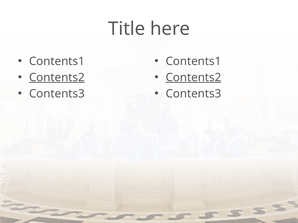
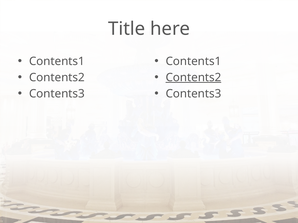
Contents2 underline: present -> none (57, 78)
